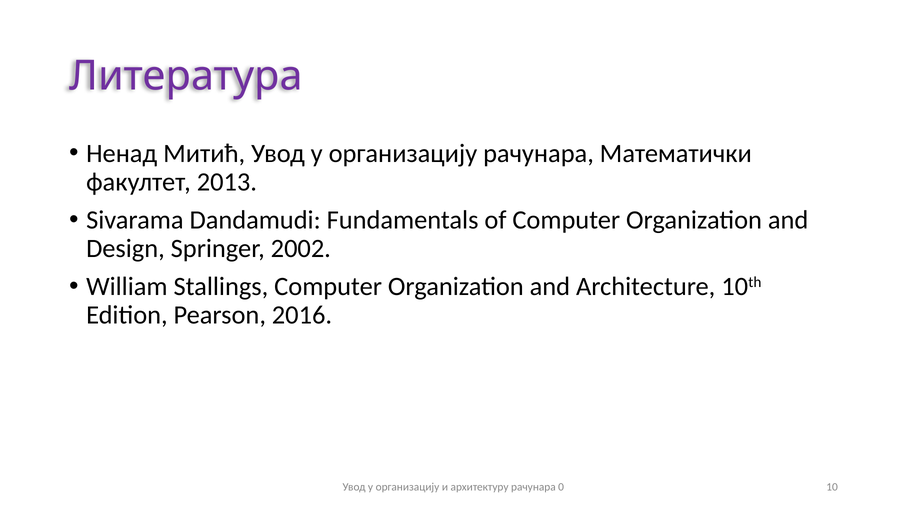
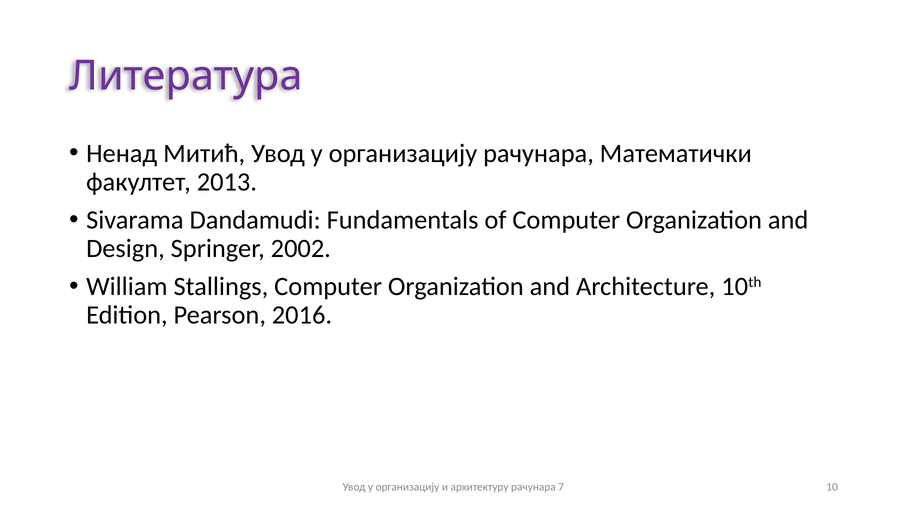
0: 0 -> 7 (561, 487)
